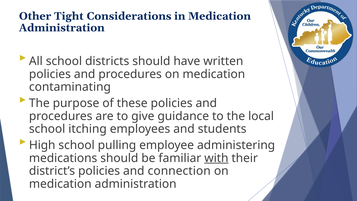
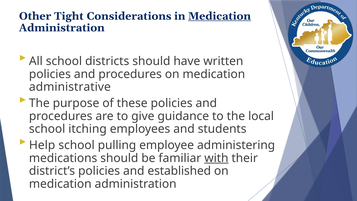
Medication underline: none -> present (220, 16)
contaminating: contaminating -> administrative (70, 87)
High: High -> Help (42, 145)
connection: connection -> established (179, 171)
